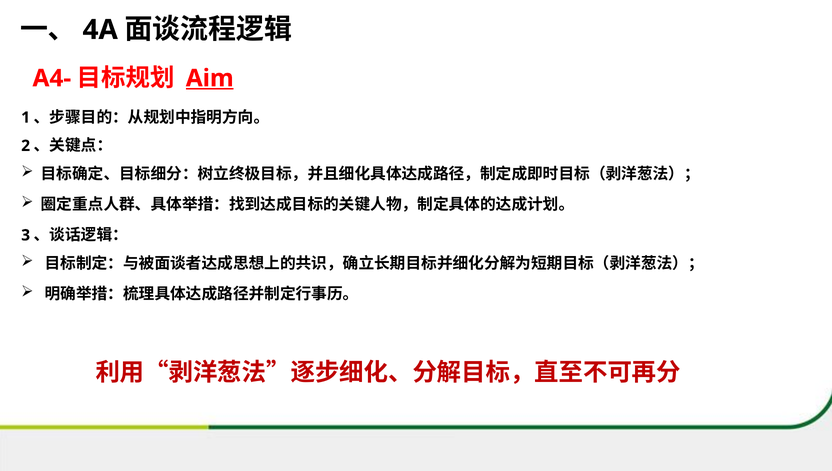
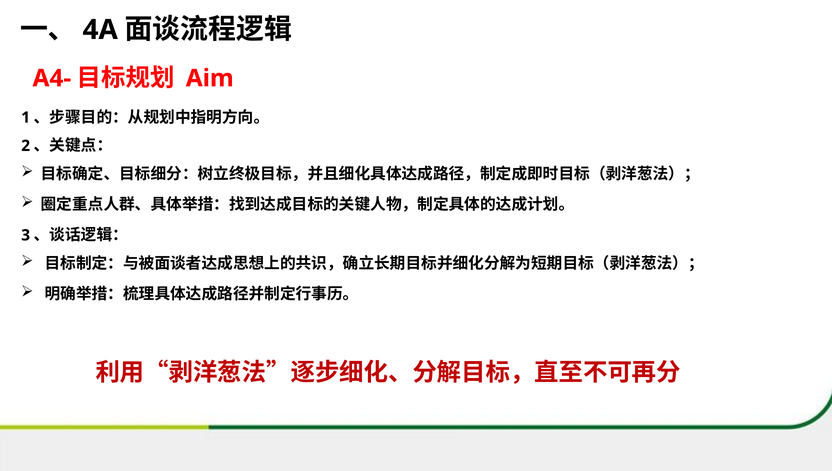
Aim underline: present -> none (210, 78)
